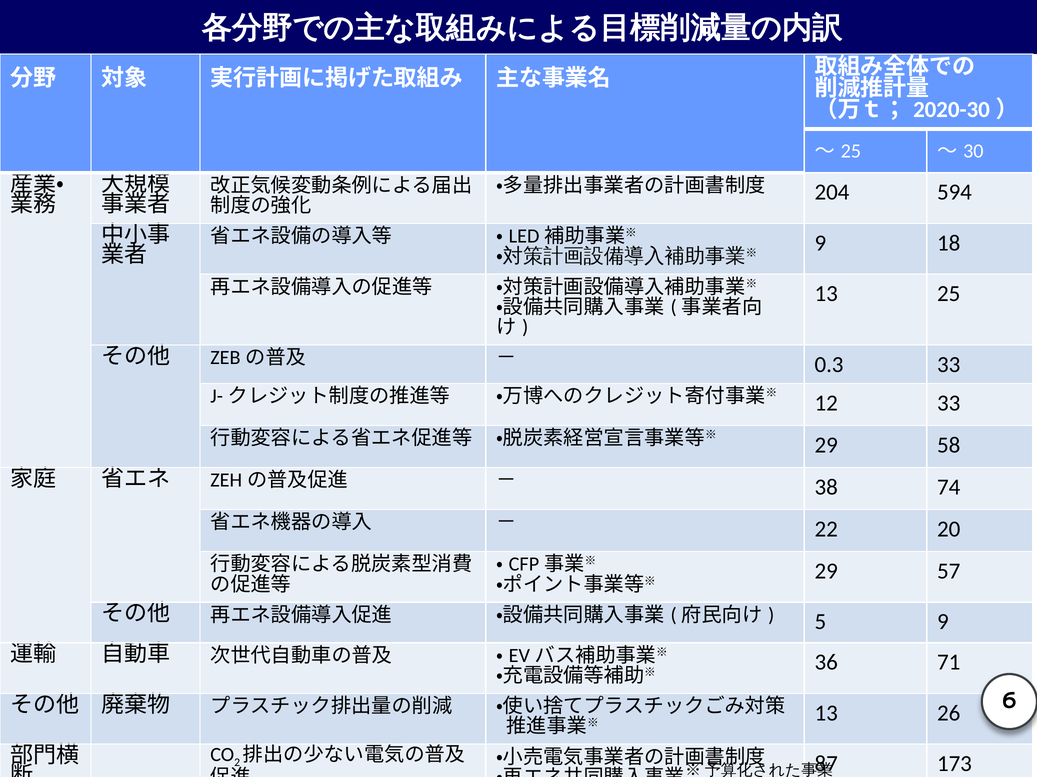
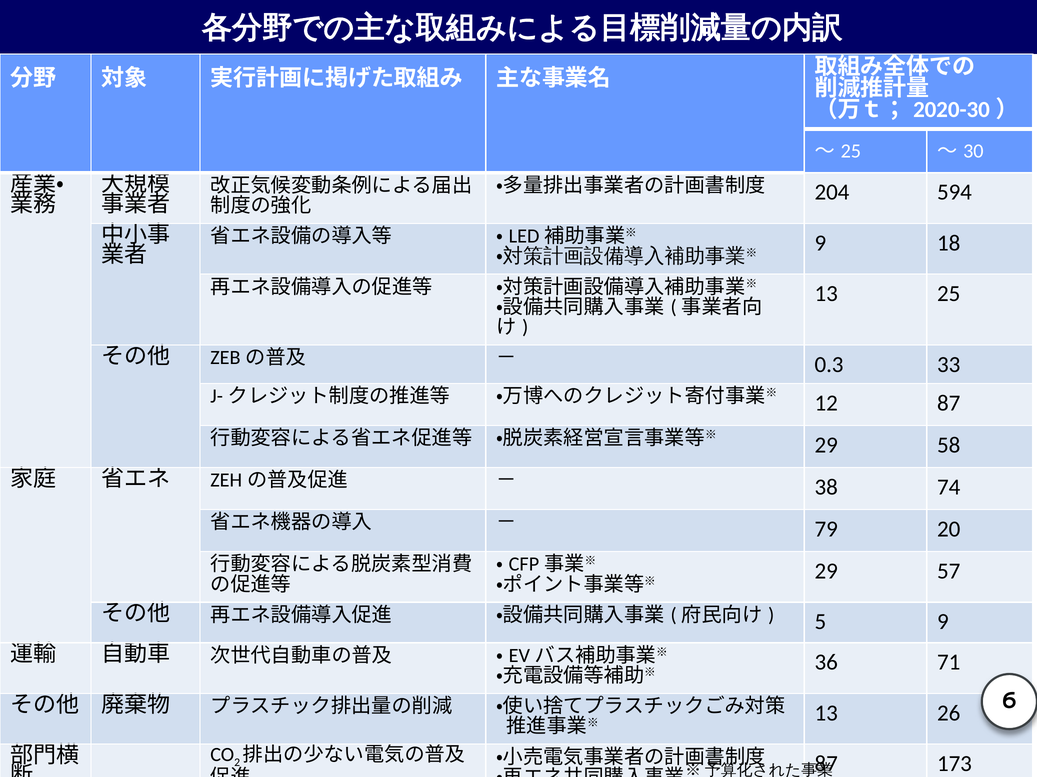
12 33: 33 -> 87 (949, 403)
22: 22 -> 79 (826, 530)
